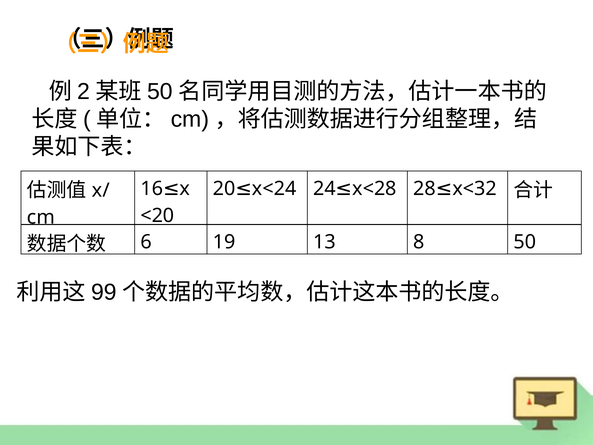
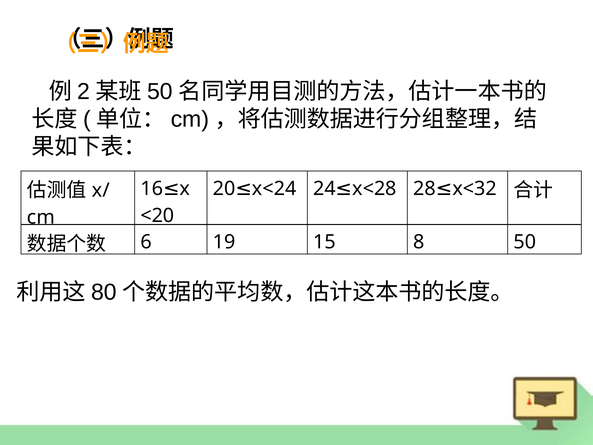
13: 13 -> 15 (324, 242)
99: 99 -> 80 (104, 292)
